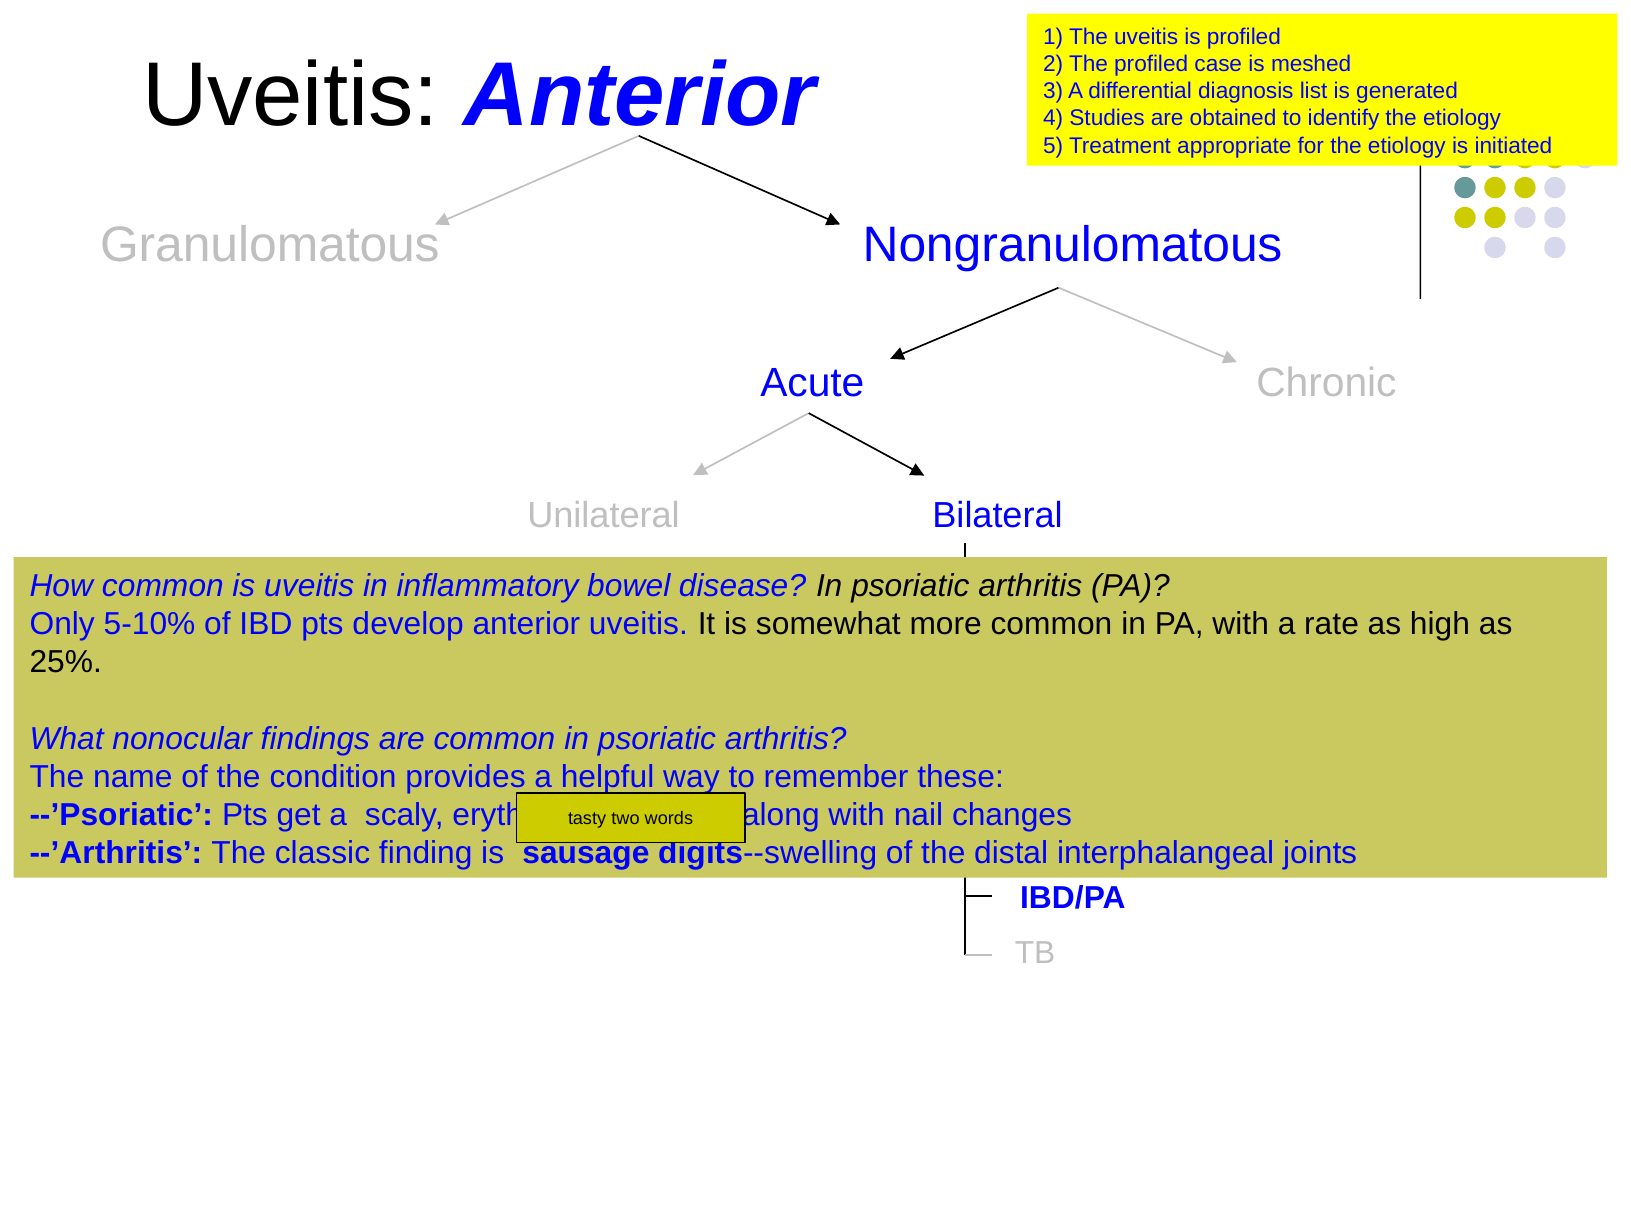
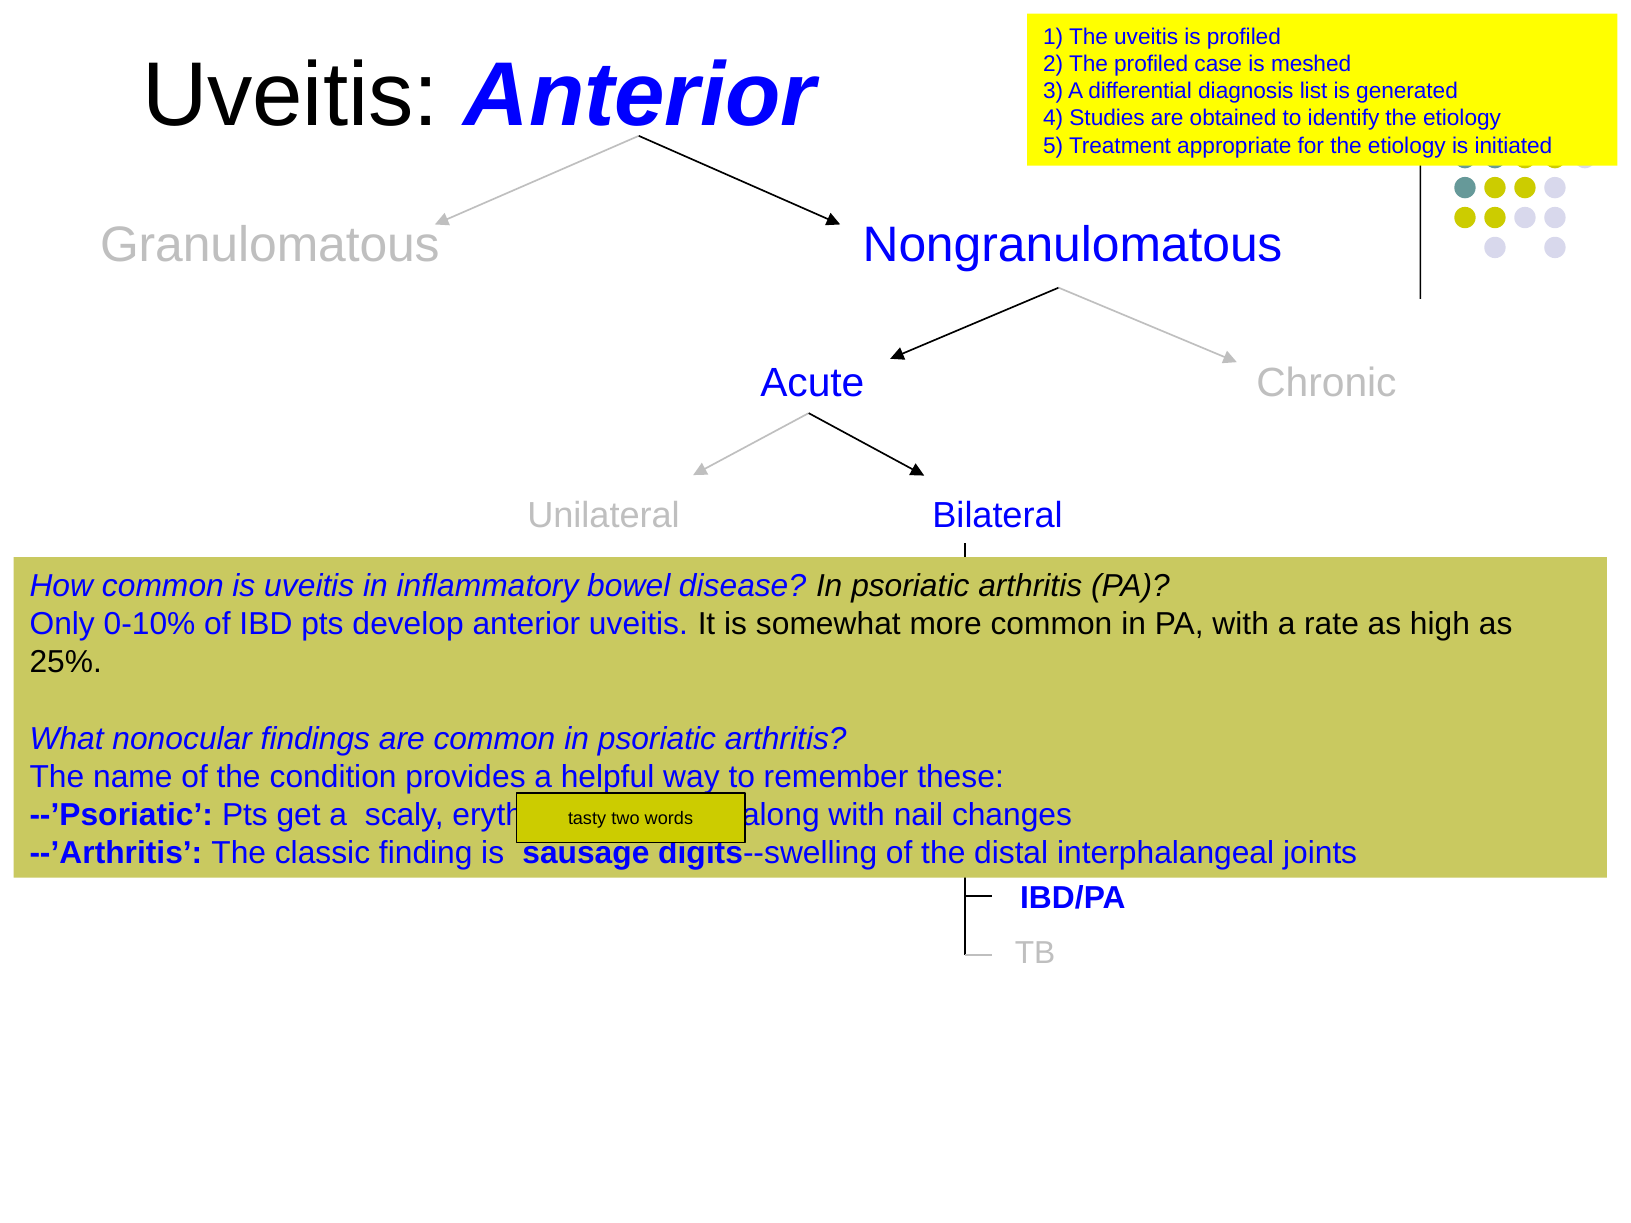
5-10%: 5-10% -> 0-10% (150, 625)
